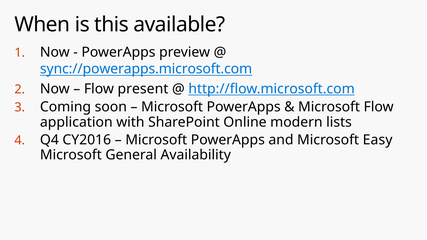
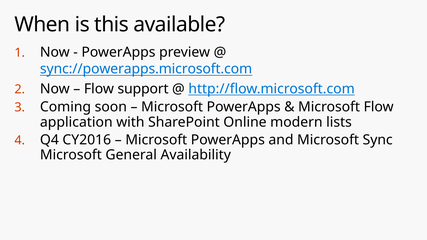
present: present -> support (143, 89)
Easy: Easy -> Sync (378, 140)
